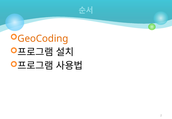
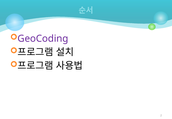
GeoCoding colour: orange -> purple (43, 39)
